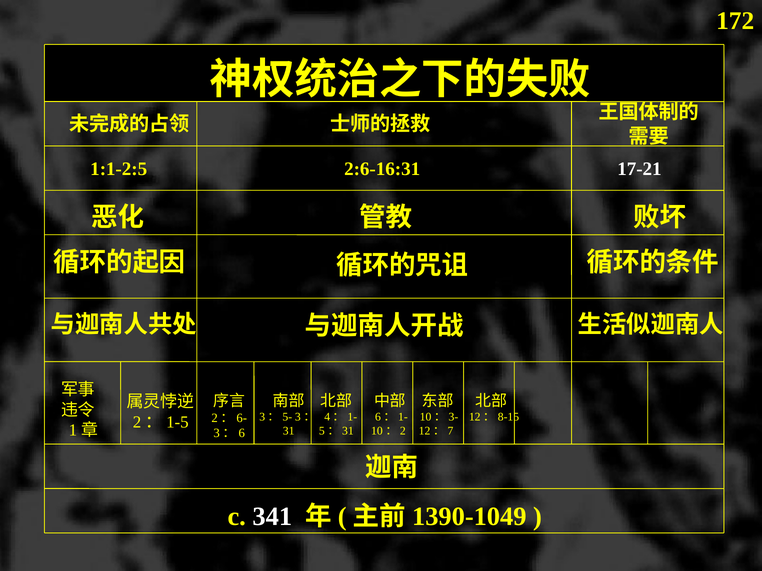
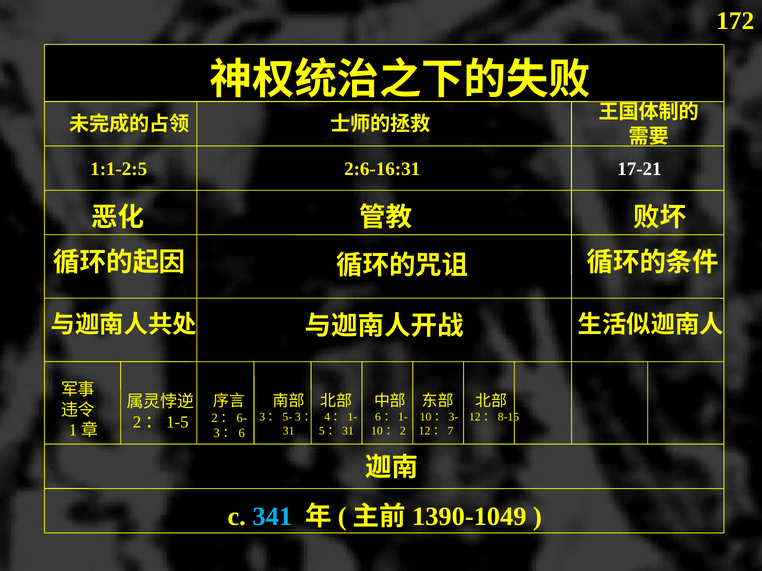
341 colour: white -> light blue (272, 517)
